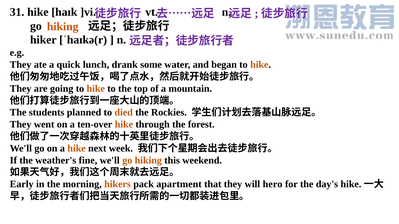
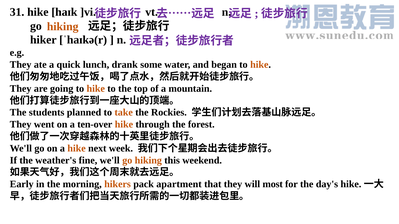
died: died -> take (124, 113)
hero: hero -> most (273, 184)
